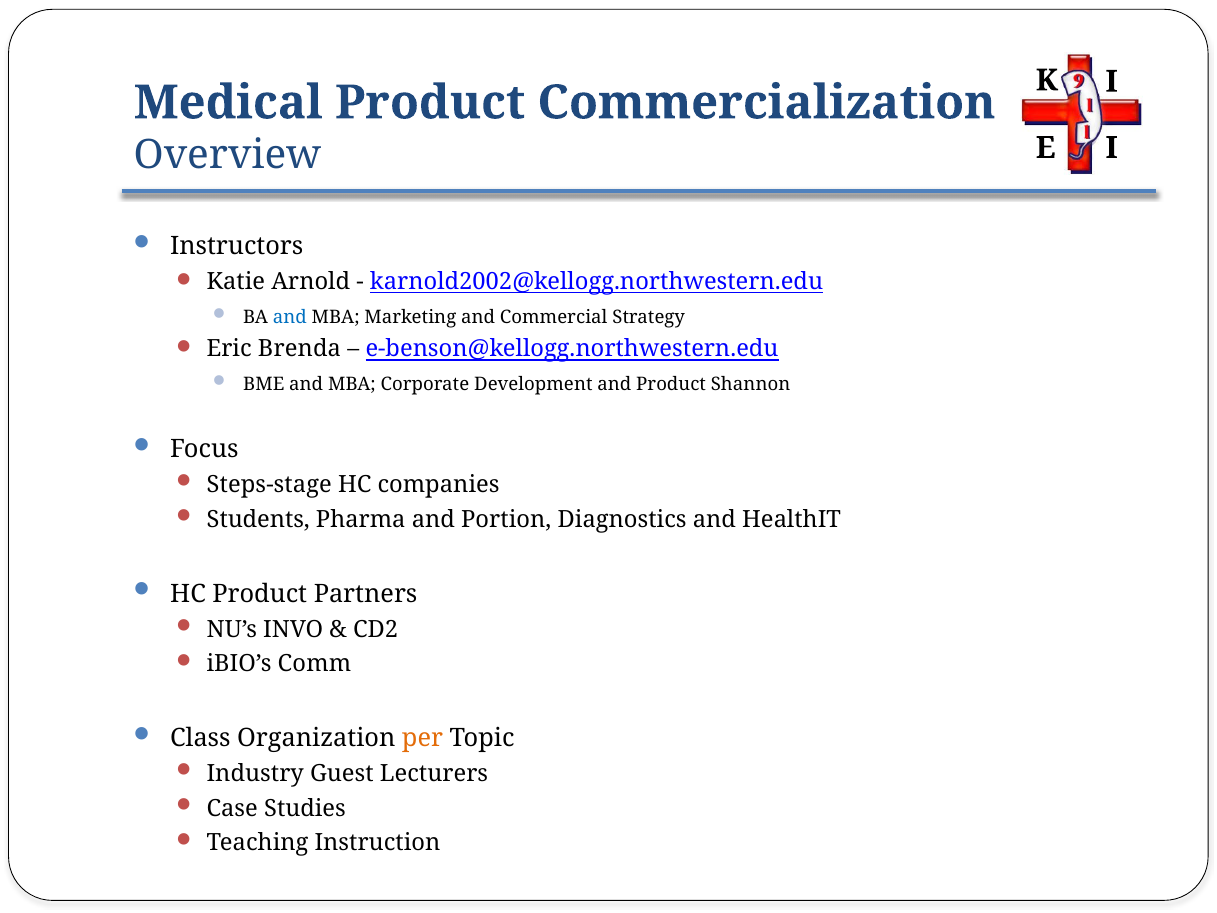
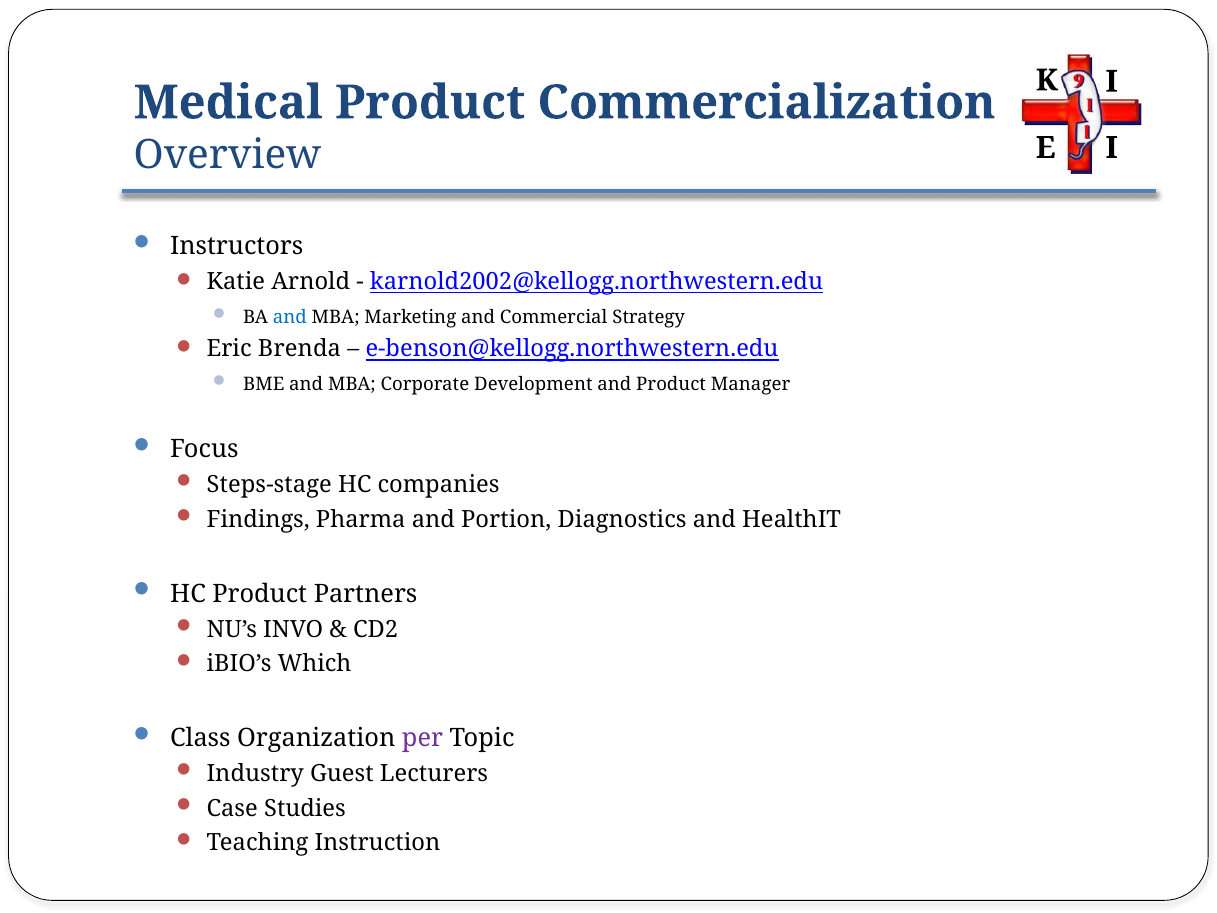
Shannon: Shannon -> Manager (751, 384)
Students: Students -> Findings (258, 519)
Comm: Comm -> Which (315, 664)
per colour: orange -> purple (422, 738)
